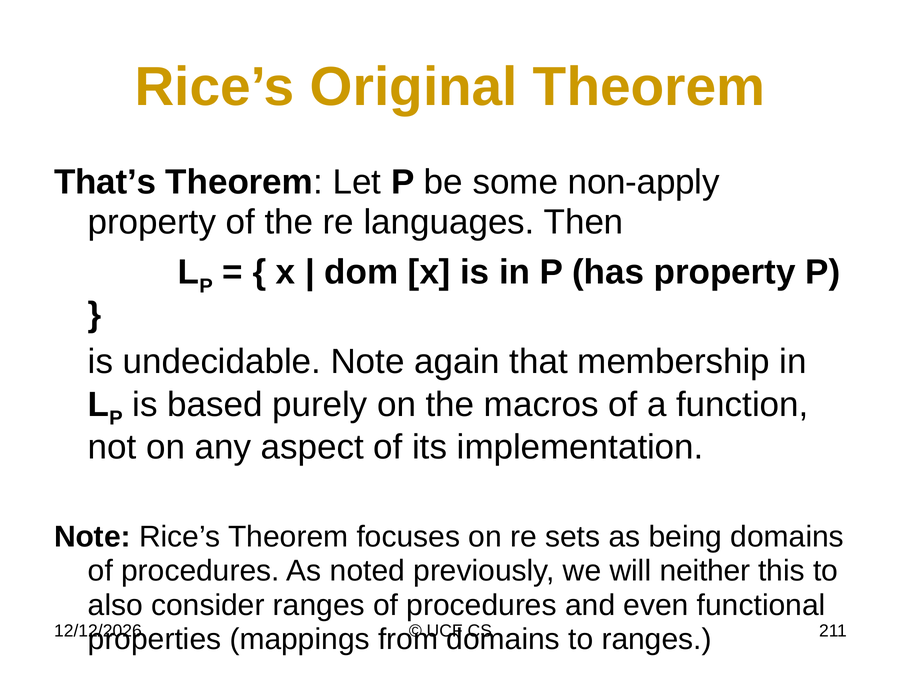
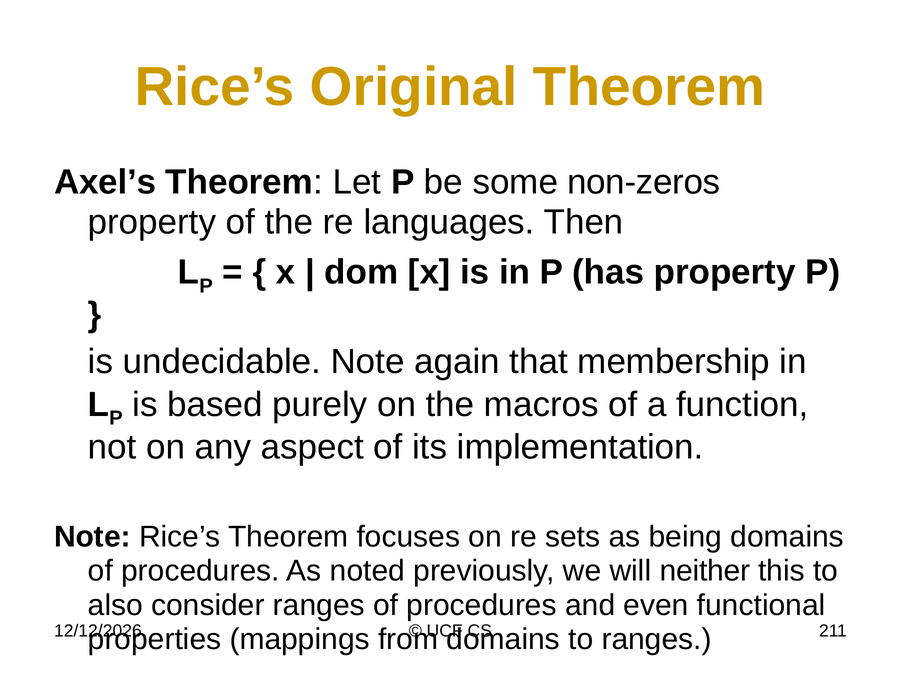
That’s: That’s -> Axel’s (105, 183)
non-apply: non-apply -> non-zeros (644, 183)
